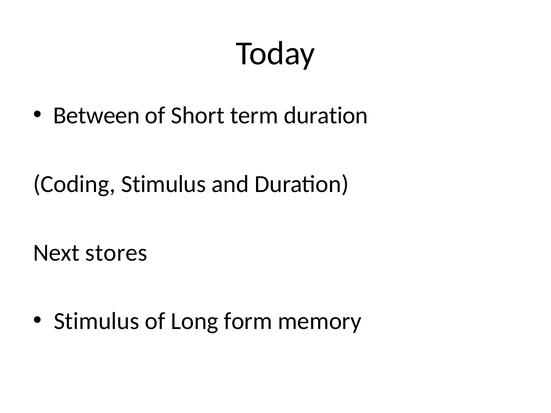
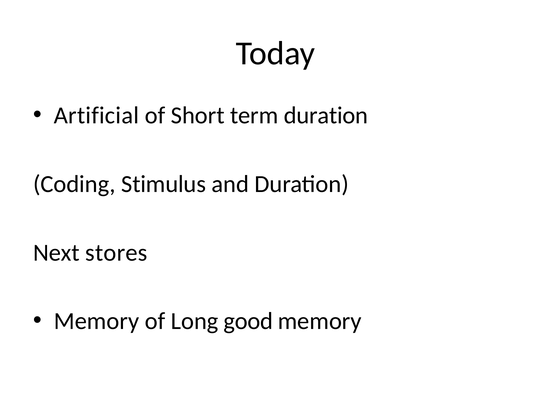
Between: Between -> Artificial (96, 116)
Stimulus: Stimulus -> Memory (97, 321)
form: form -> good (248, 321)
